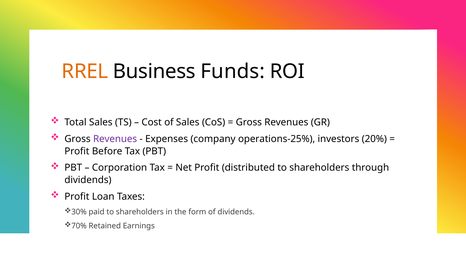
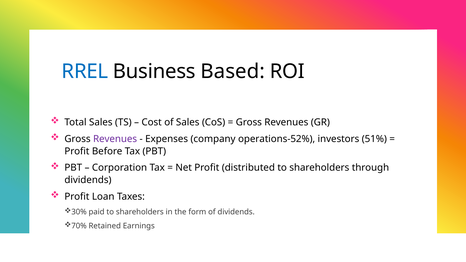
RREL colour: orange -> blue (85, 72)
Funds: Funds -> Based (233, 72)
operations-25%: operations-25% -> operations-52% (277, 139)
20%: 20% -> 51% (374, 139)
